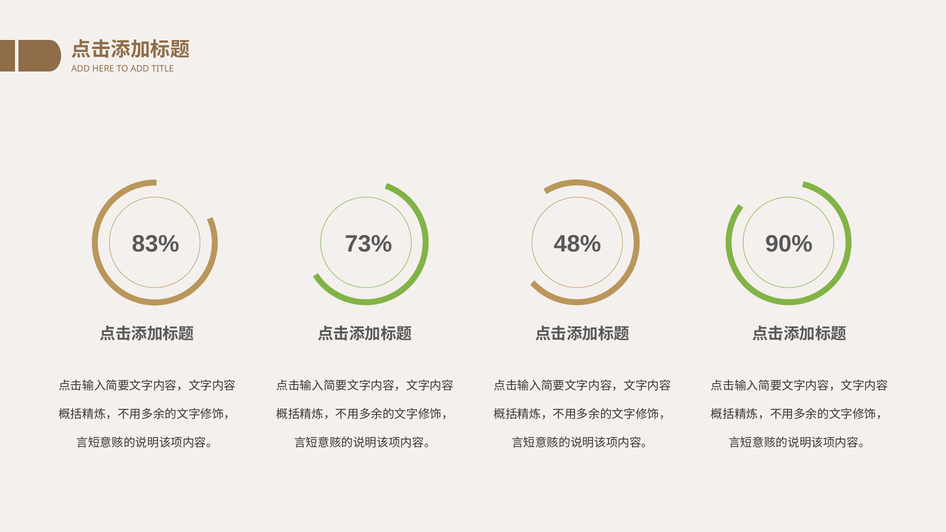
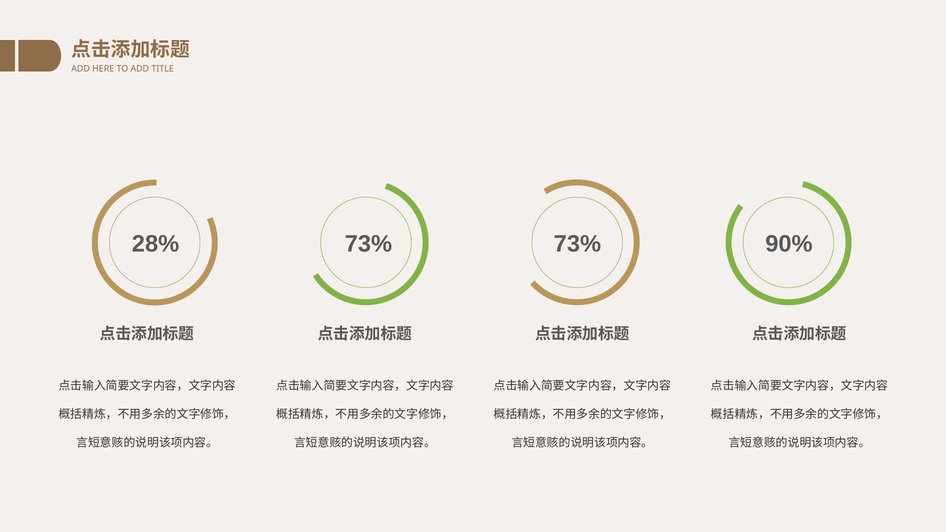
83%: 83% -> 28% (156, 244)
73% 48%: 48% -> 73% (577, 244)
